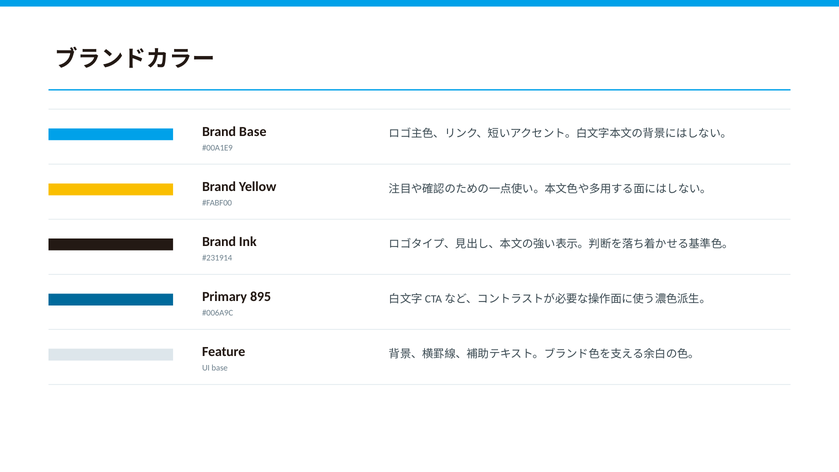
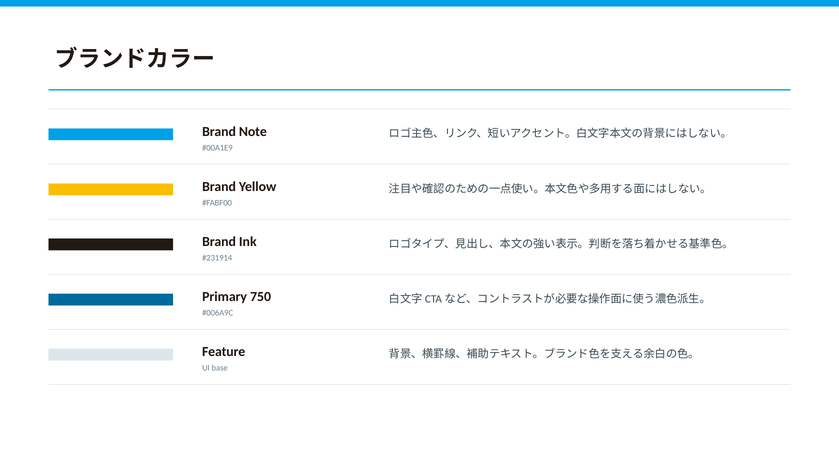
Brand Base: Base -> Note (253, 132)
895: 895 -> 750 (261, 297)
